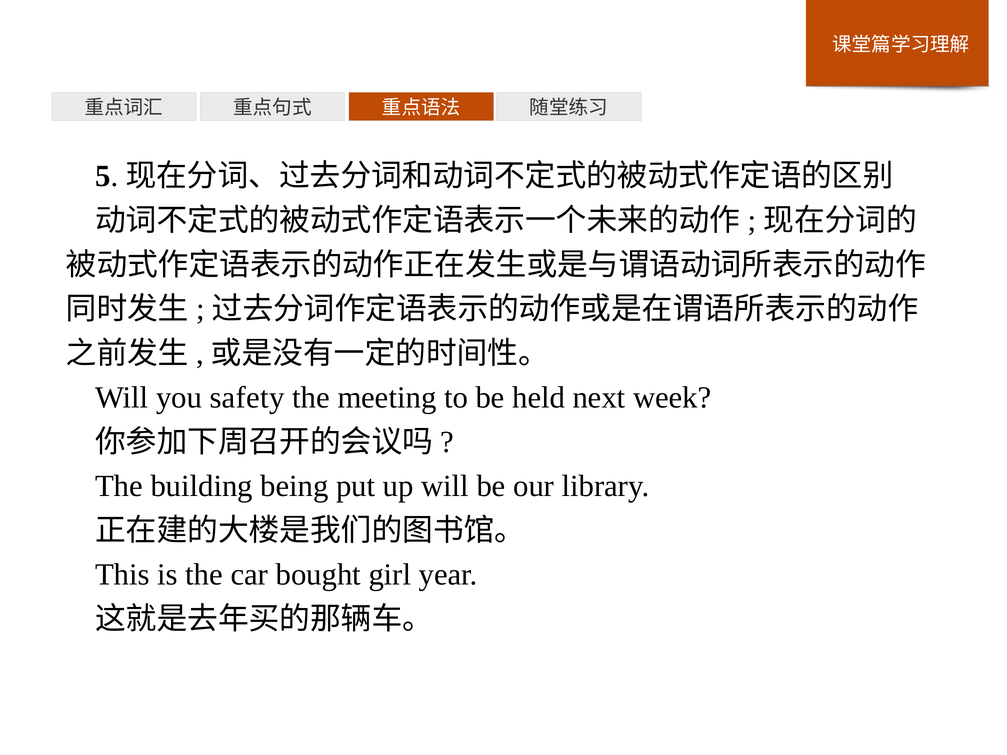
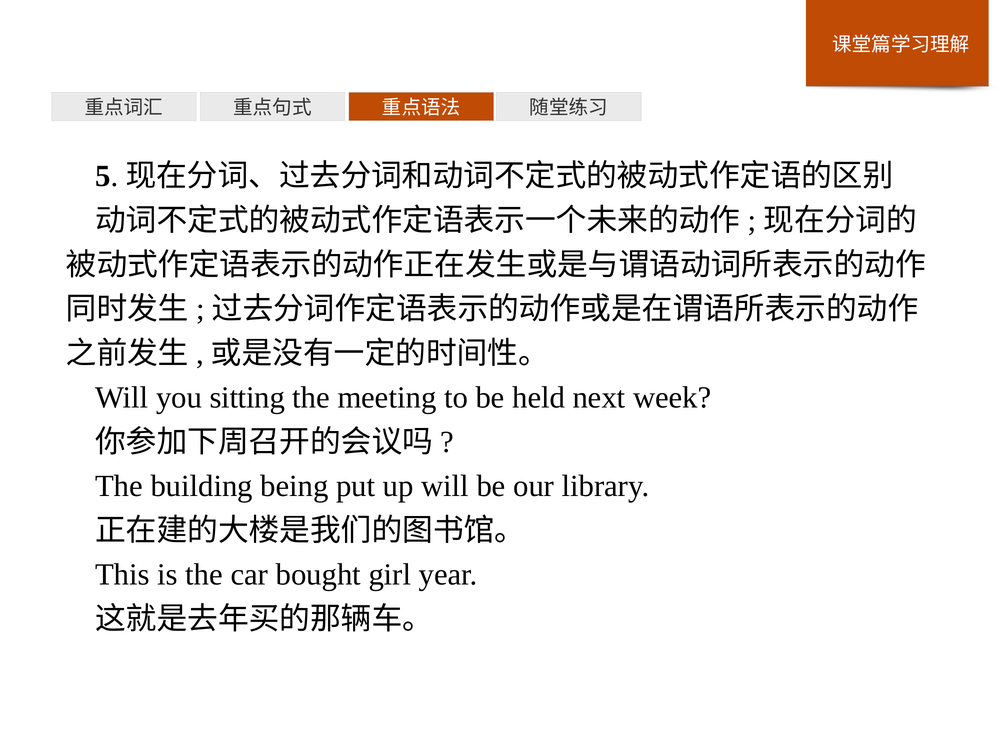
safety: safety -> sitting (247, 398)
